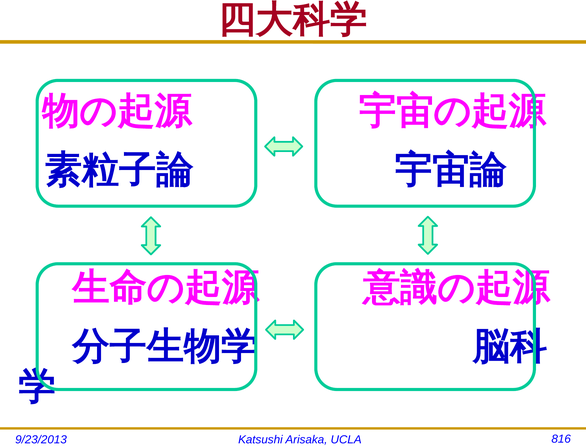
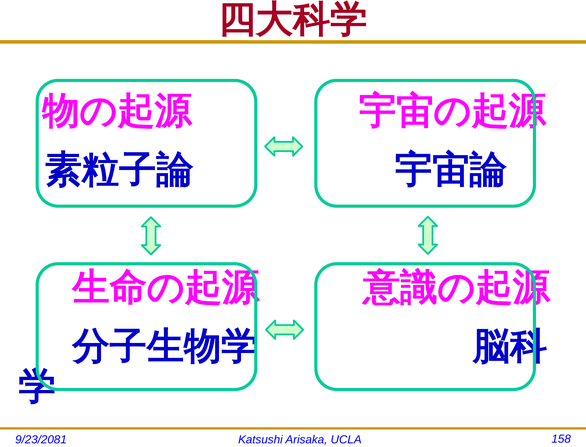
9/23/2013: 9/23/2013 -> 9/23/2081 (41, 439)
816: 816 -> 158 (561, 439)
